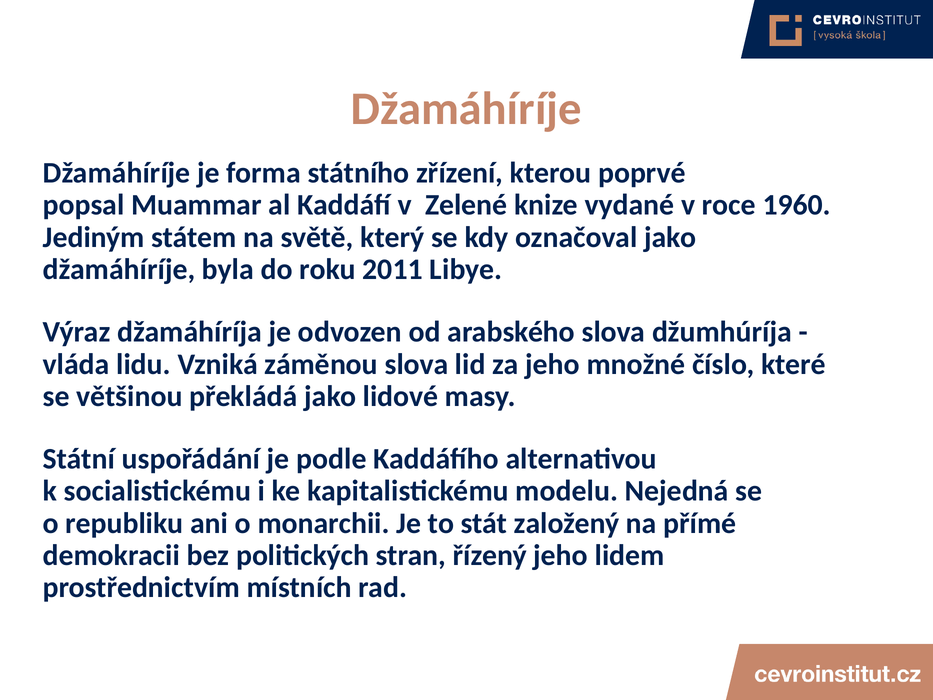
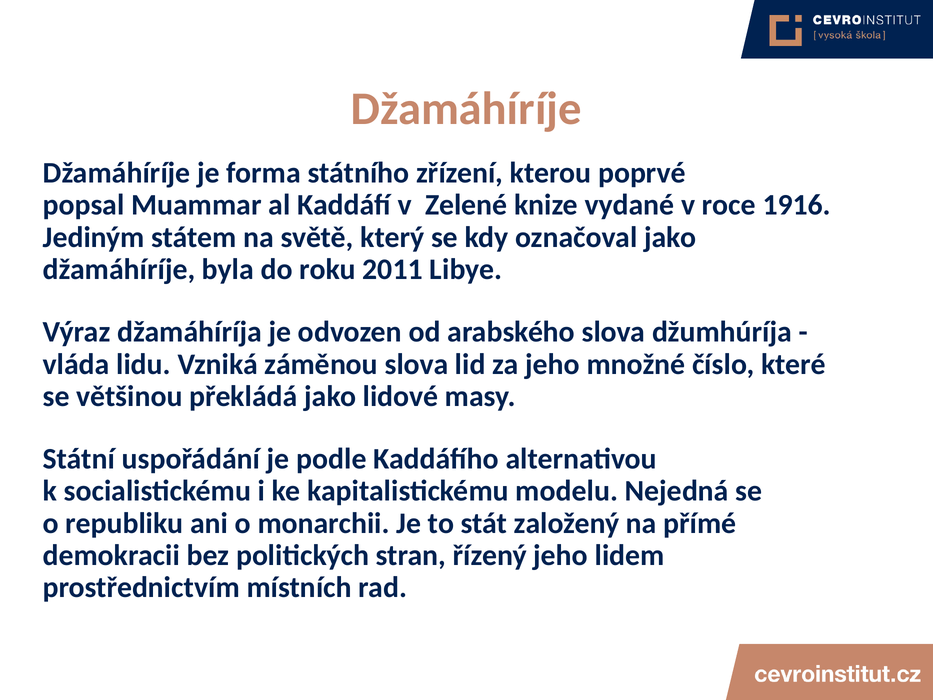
1960: 1960 -> 1916 (797, 205)
